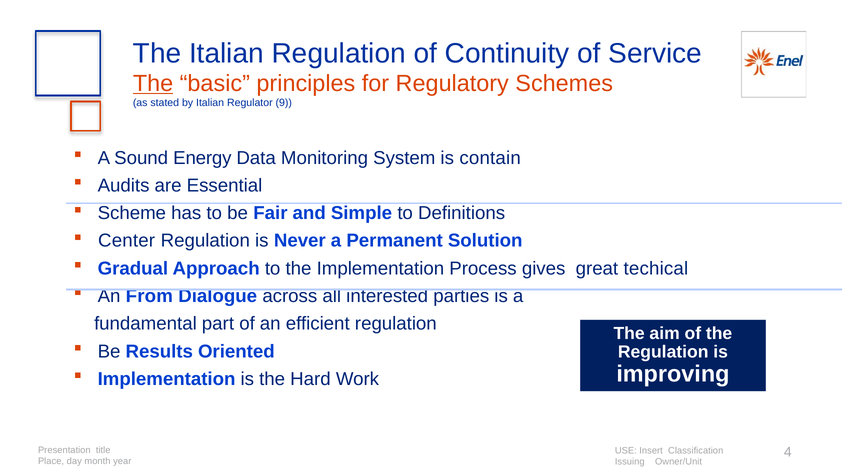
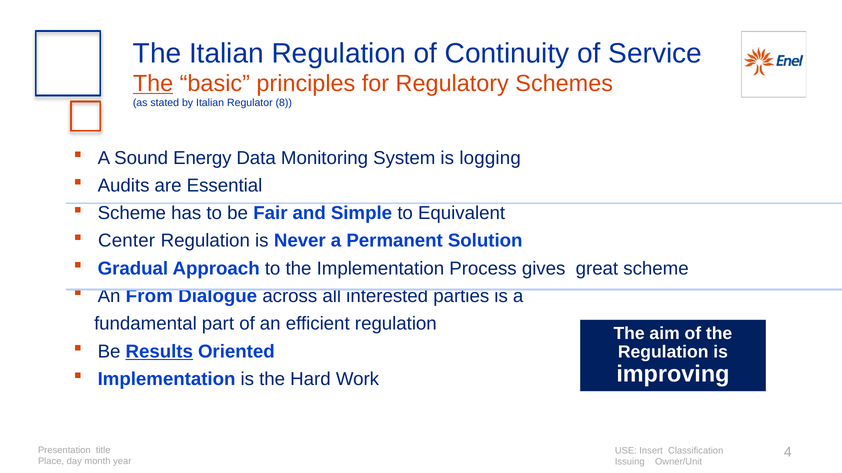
9: 9 -> 8 (284, 103)
contain: contain -> logging (490, 158)
Definitions: Definitions -> Equivalent (462, 213)
great techical: techical -> scheme (656, 269)
Results underline: none -> present (159, 352)
